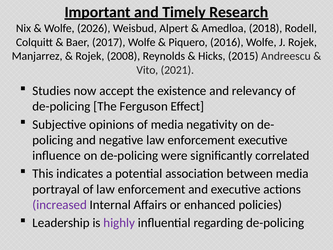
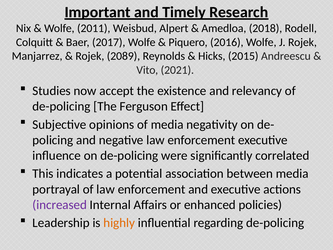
2026: 2026 -> 2011 (94, 28)
2008: 2008 -> 2089 (123, 56)
highly colour: purple -> orange (119, 223)
